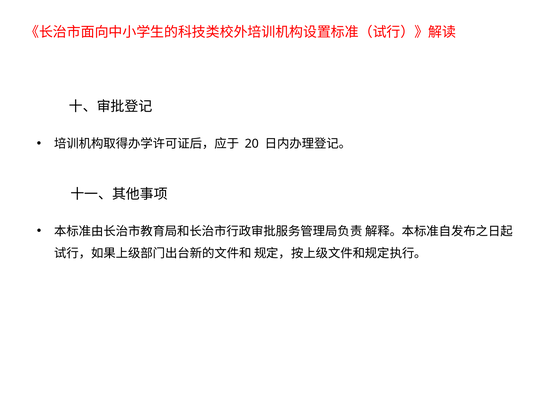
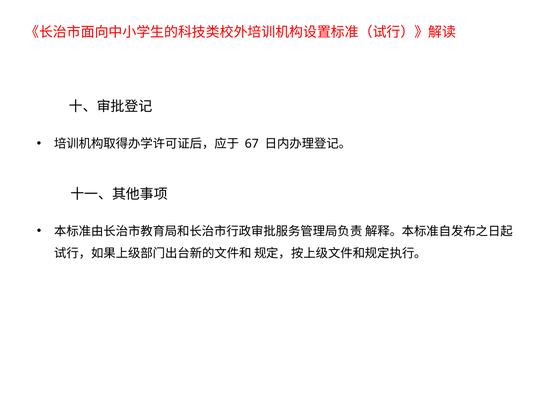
20: 20 -> 67 (252, 144)
